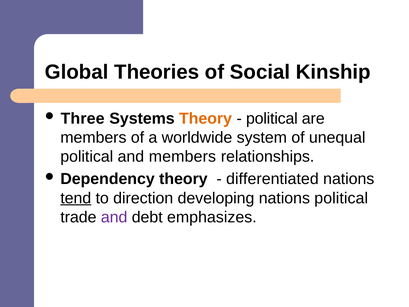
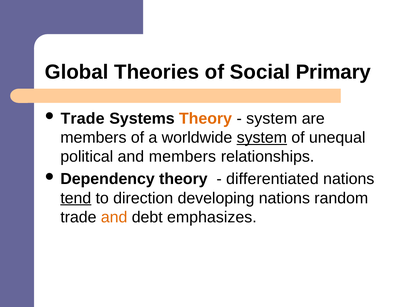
Kinship: Kinship -> Primary (333, 72)
Three: Three -> Trade (83, 118)
political: political -> system (272, 118)
system underline: none -> present (262, 137)
nations political: political -> random (341, 198)
and colour: purple -> orange (114, 217)
